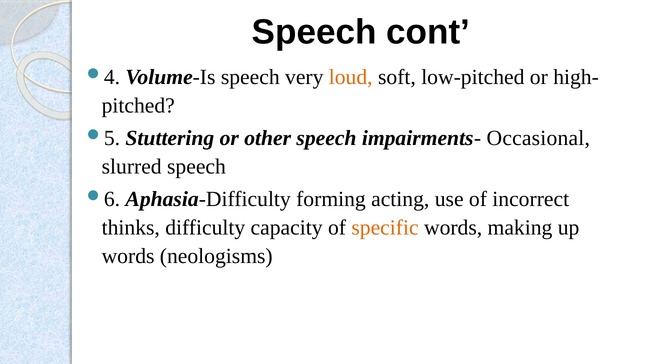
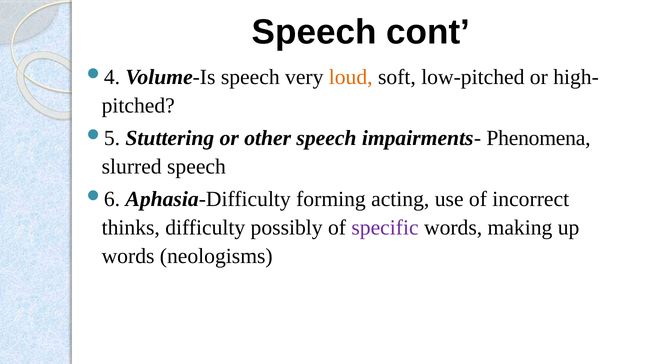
Occasional: Occasional -> Phenomena (538, 138)
capacity: capacity -> possibly (287, 228)
specific colour: orange -> purple (385, 228)
